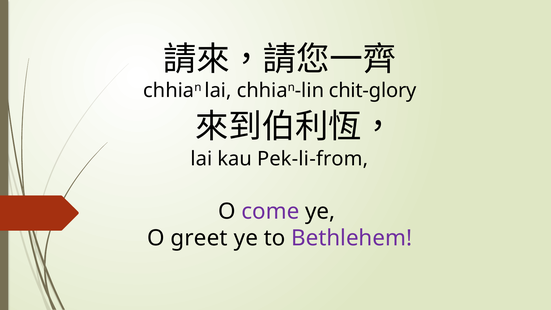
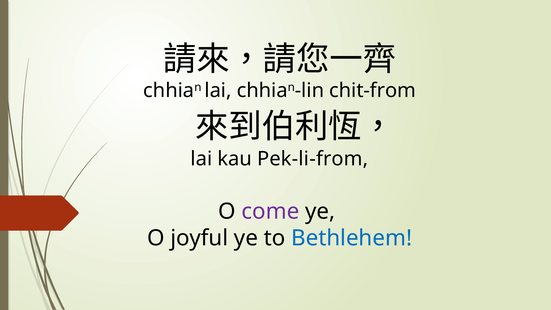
chit-glory: chit-glory -> chit-from (373, 91)
greet: greet -> joyful (199, 238)
Bethlehem colour: purple -> blue (352, 238)
